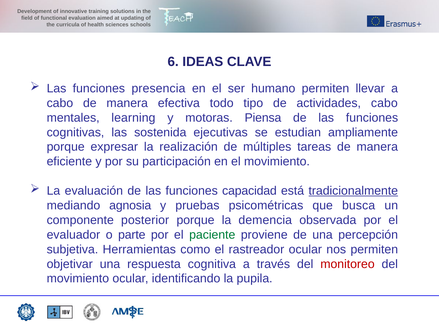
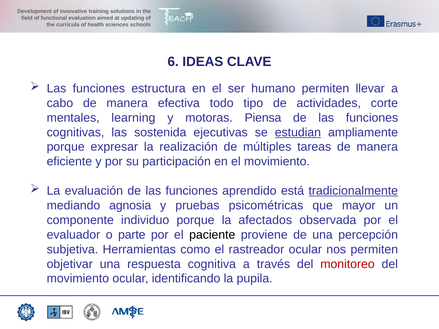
presencia: presencia -> estructura (159, 89)
actividades cabo: cabo -> corte (384, 103)
estudian underline: none -> present (298, 132)
capacidad: capacidad -> aprendido (249, 191)
busca: busca -> mayor (359, 206)
posterior: posterior -> individuo (145, 220)
demencia: demencia -> afectados (265, 220)
paciente colour: green -> black (212, 235)
